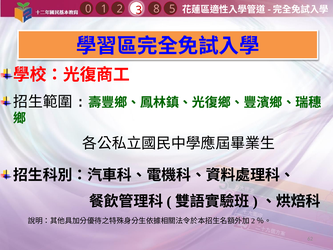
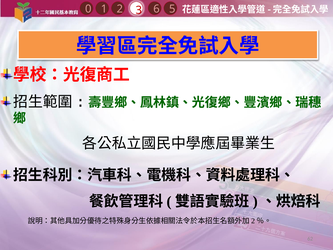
8: 8 -> 6 (156, 9)
